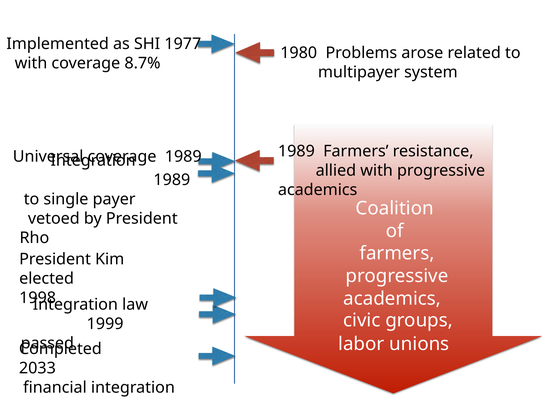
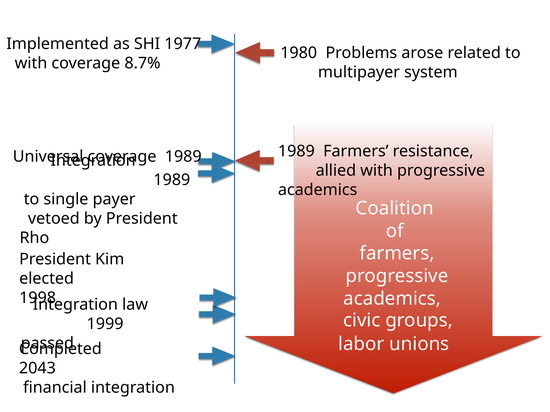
2033: 2033 -> 2043 (37, 369)
